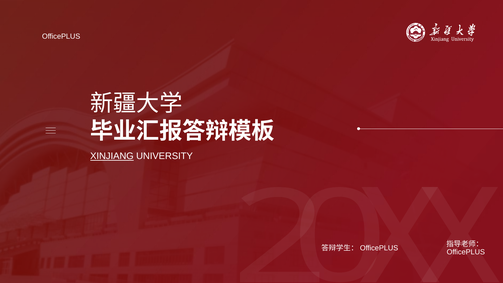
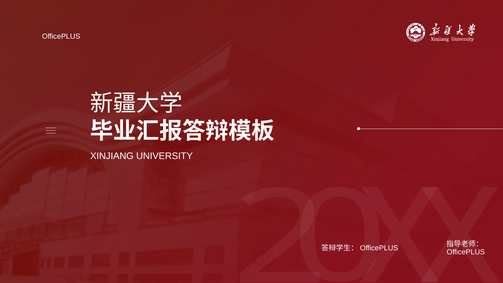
XINJIANG underline: present -> none (112, 156)
